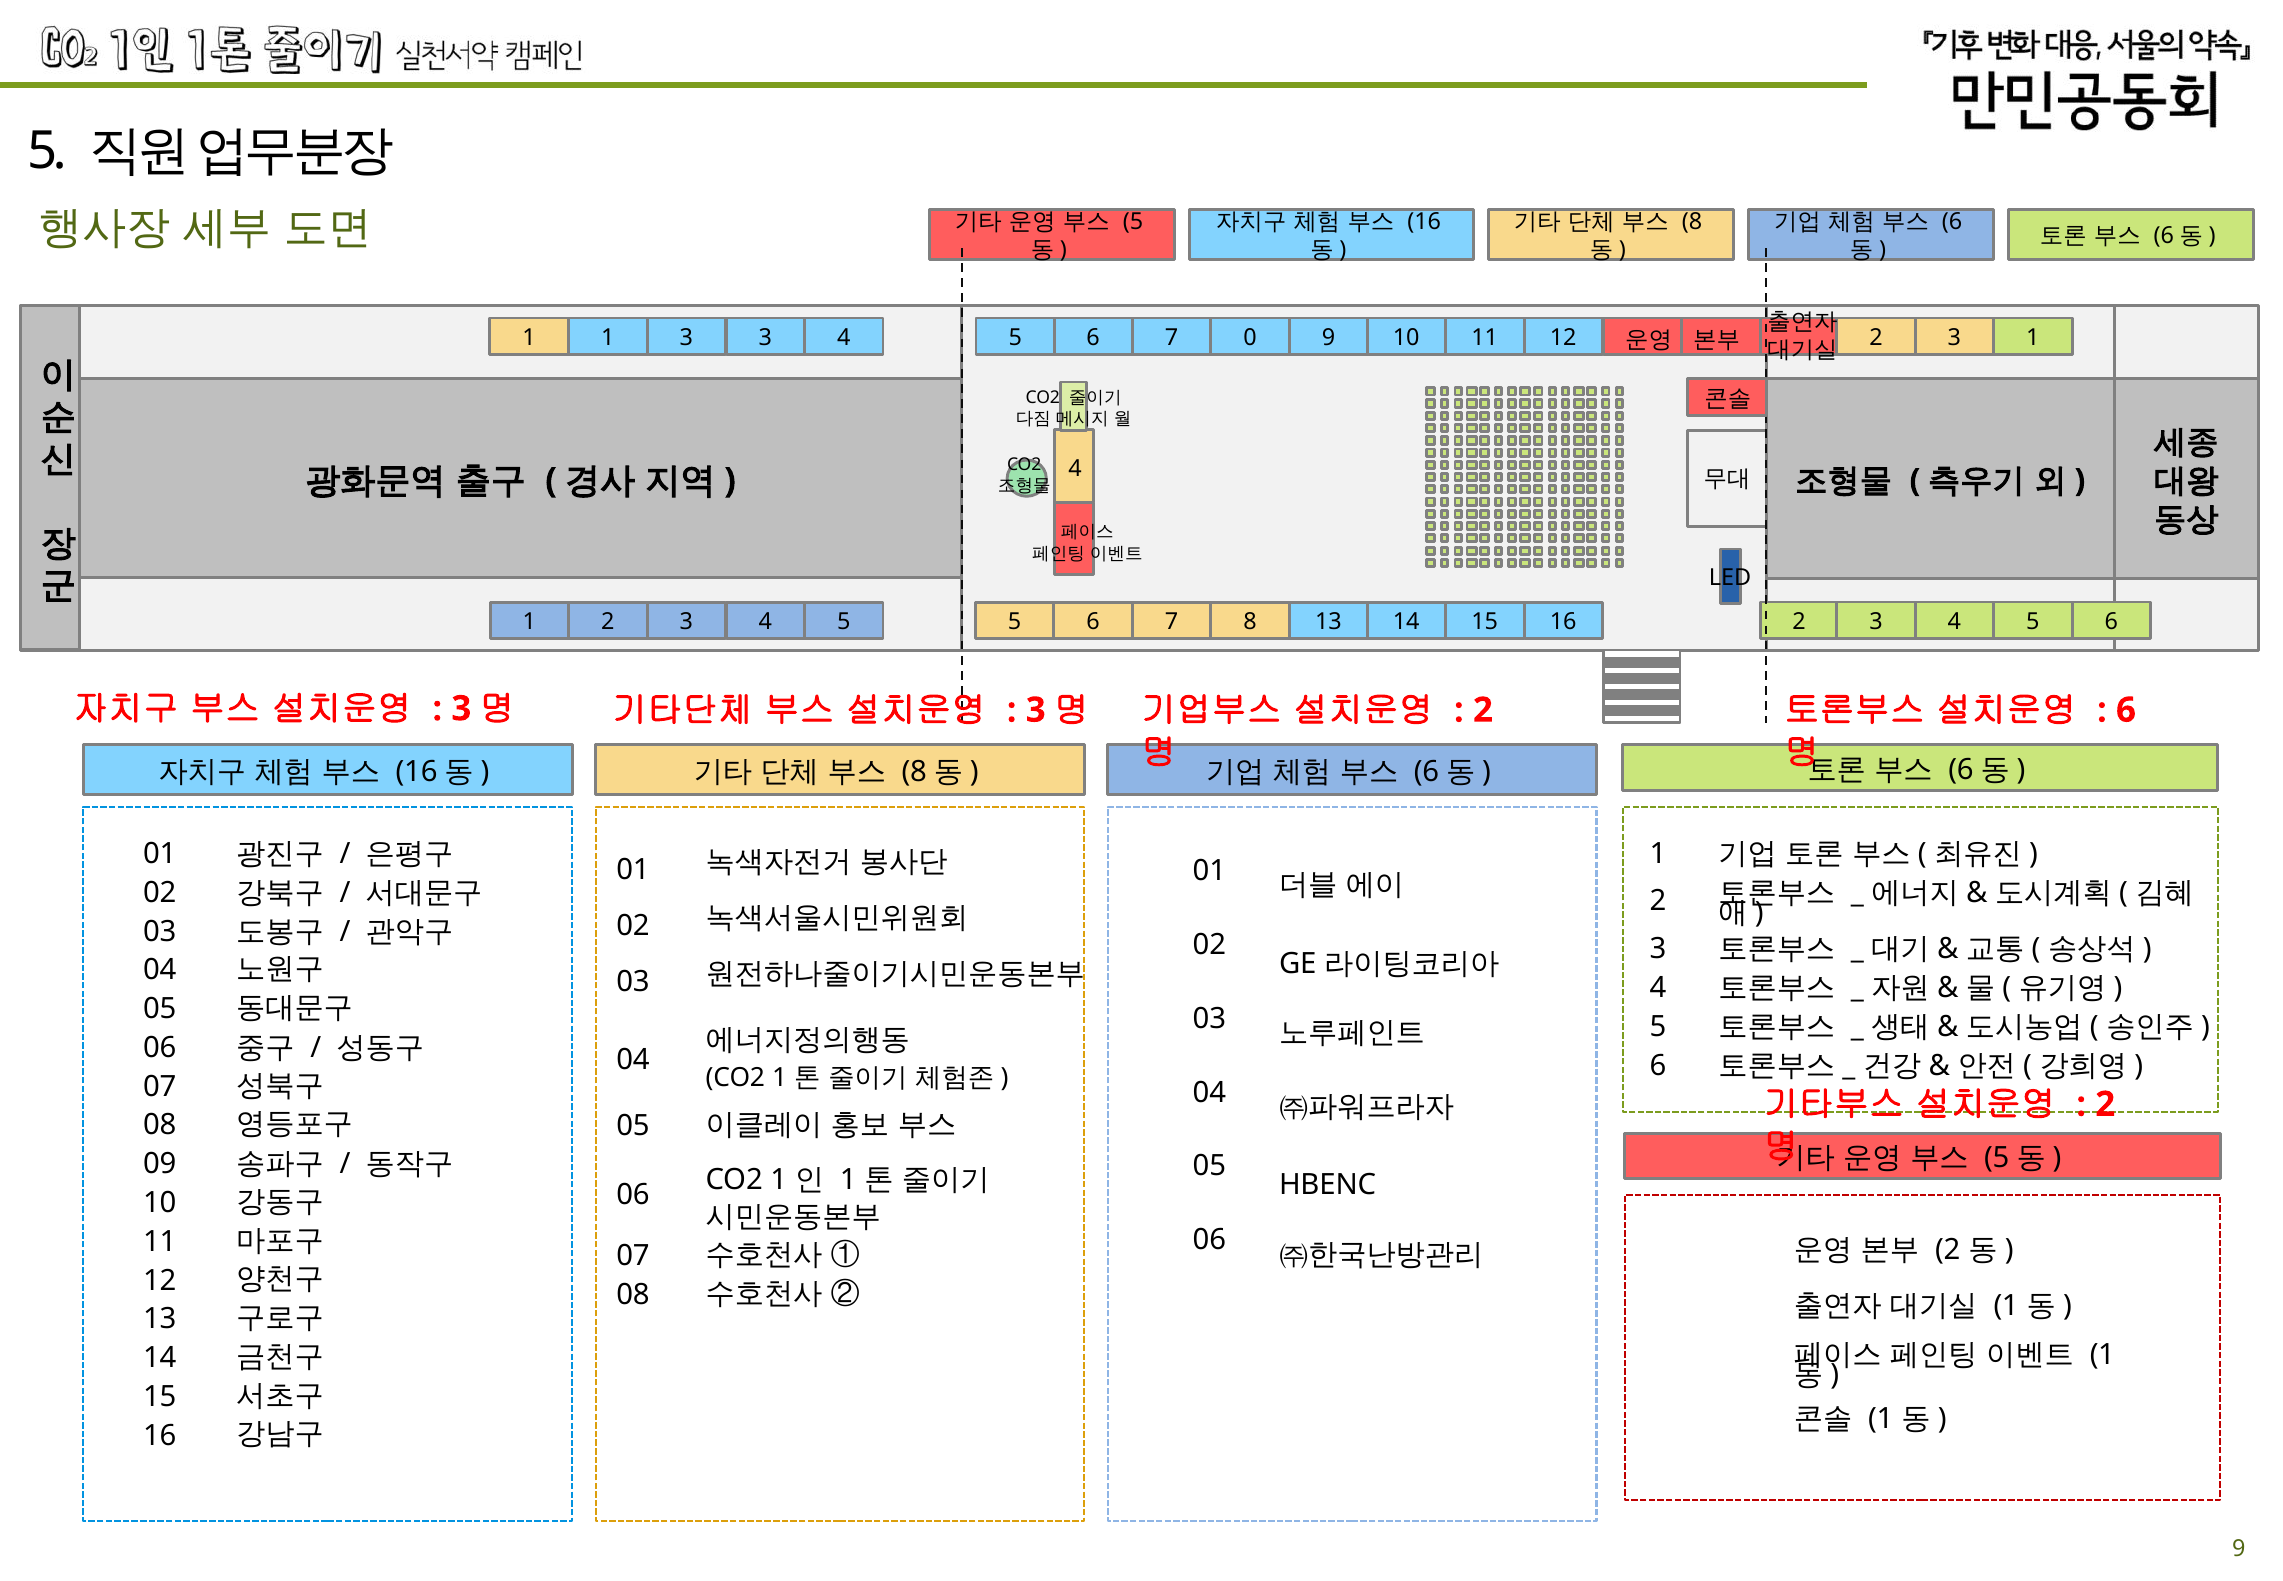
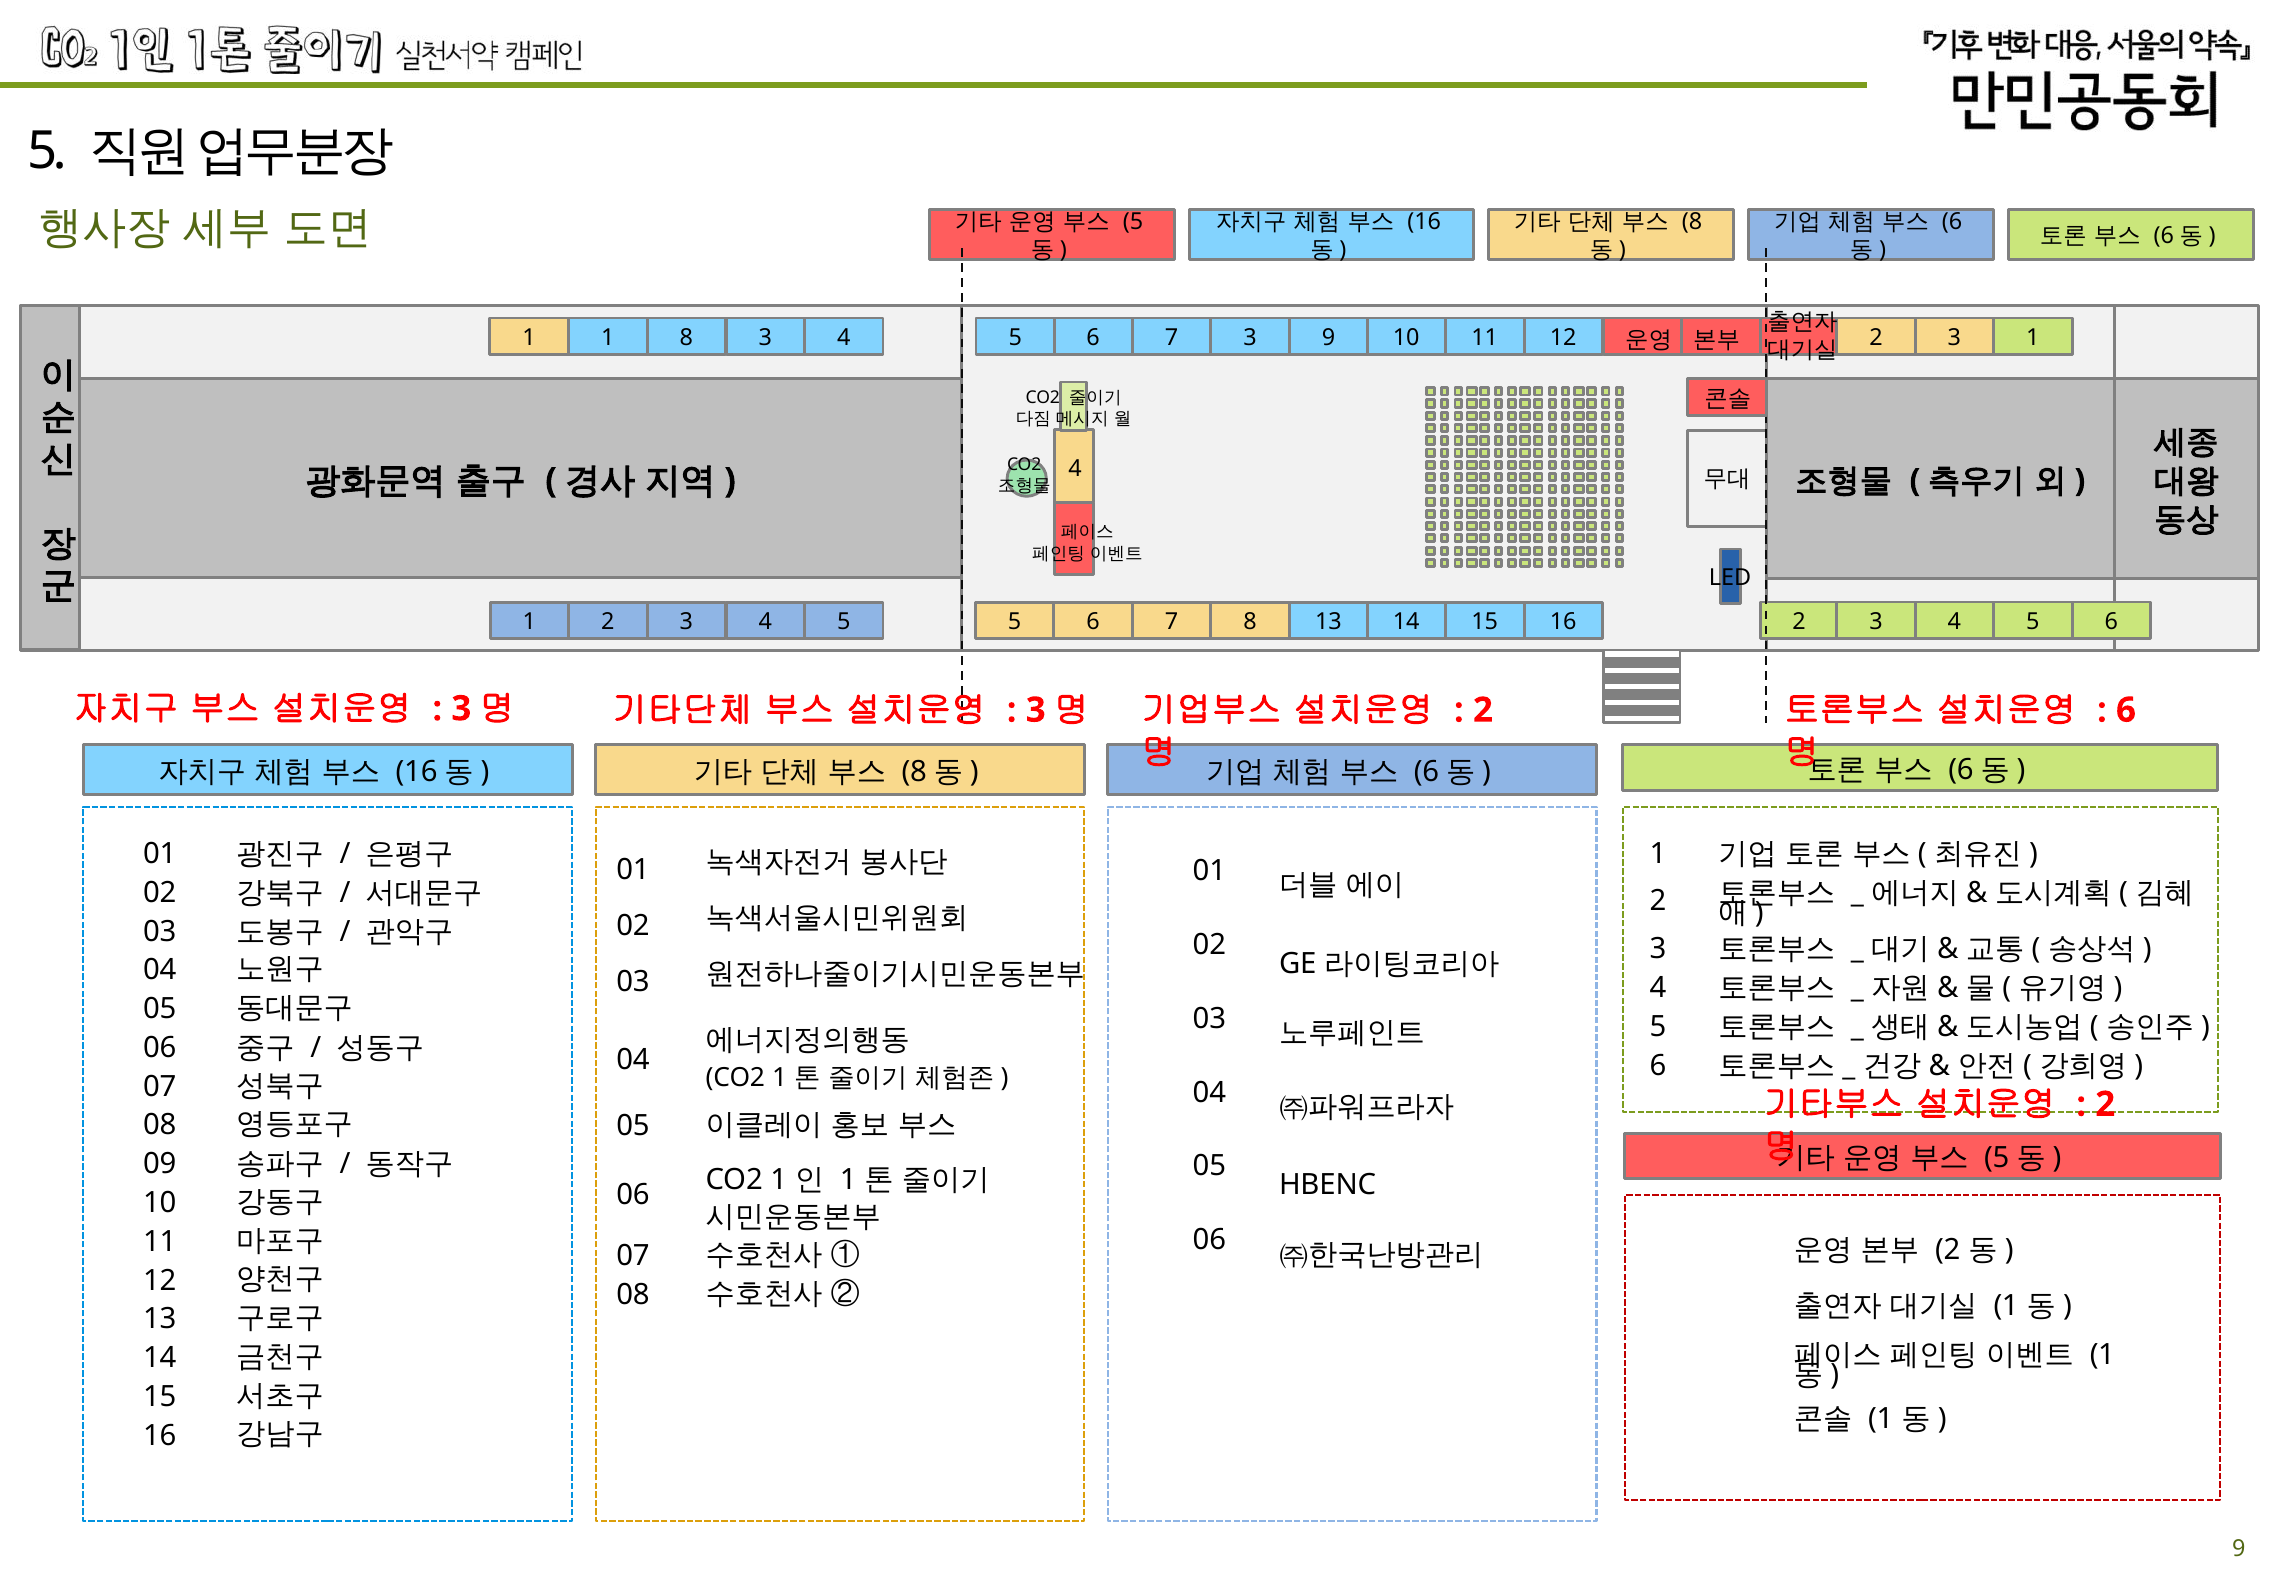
1 3: 3 -> 8 (686, 338)
7 0: 0 -> 3 (1250, 338)
